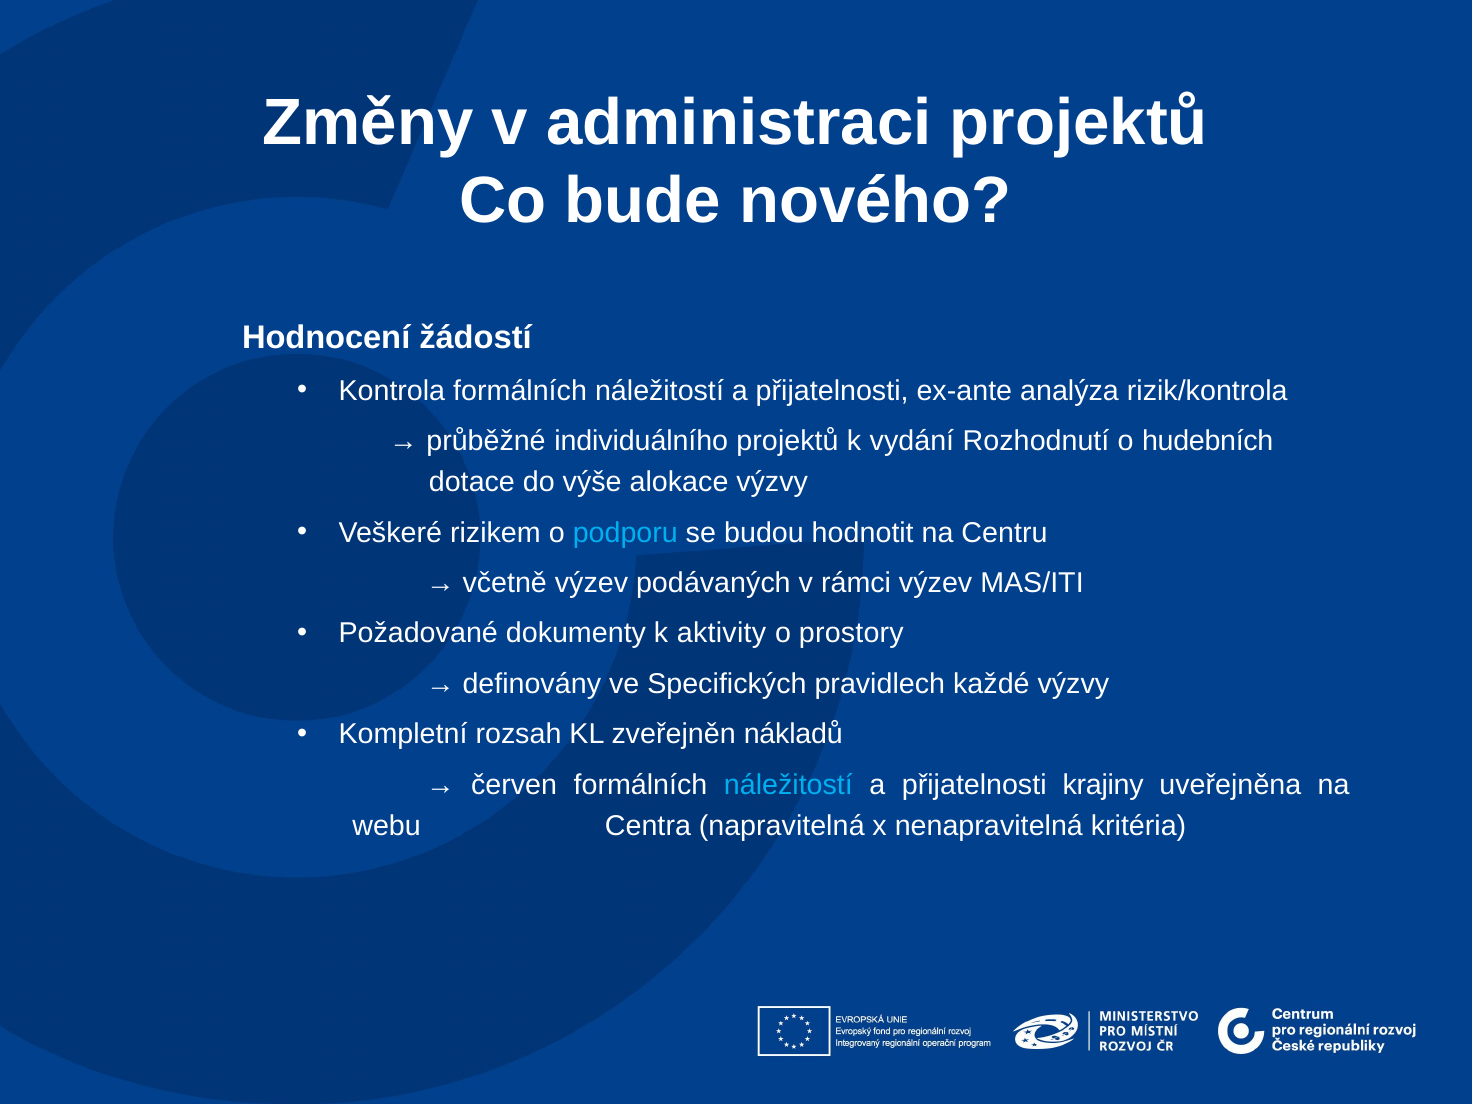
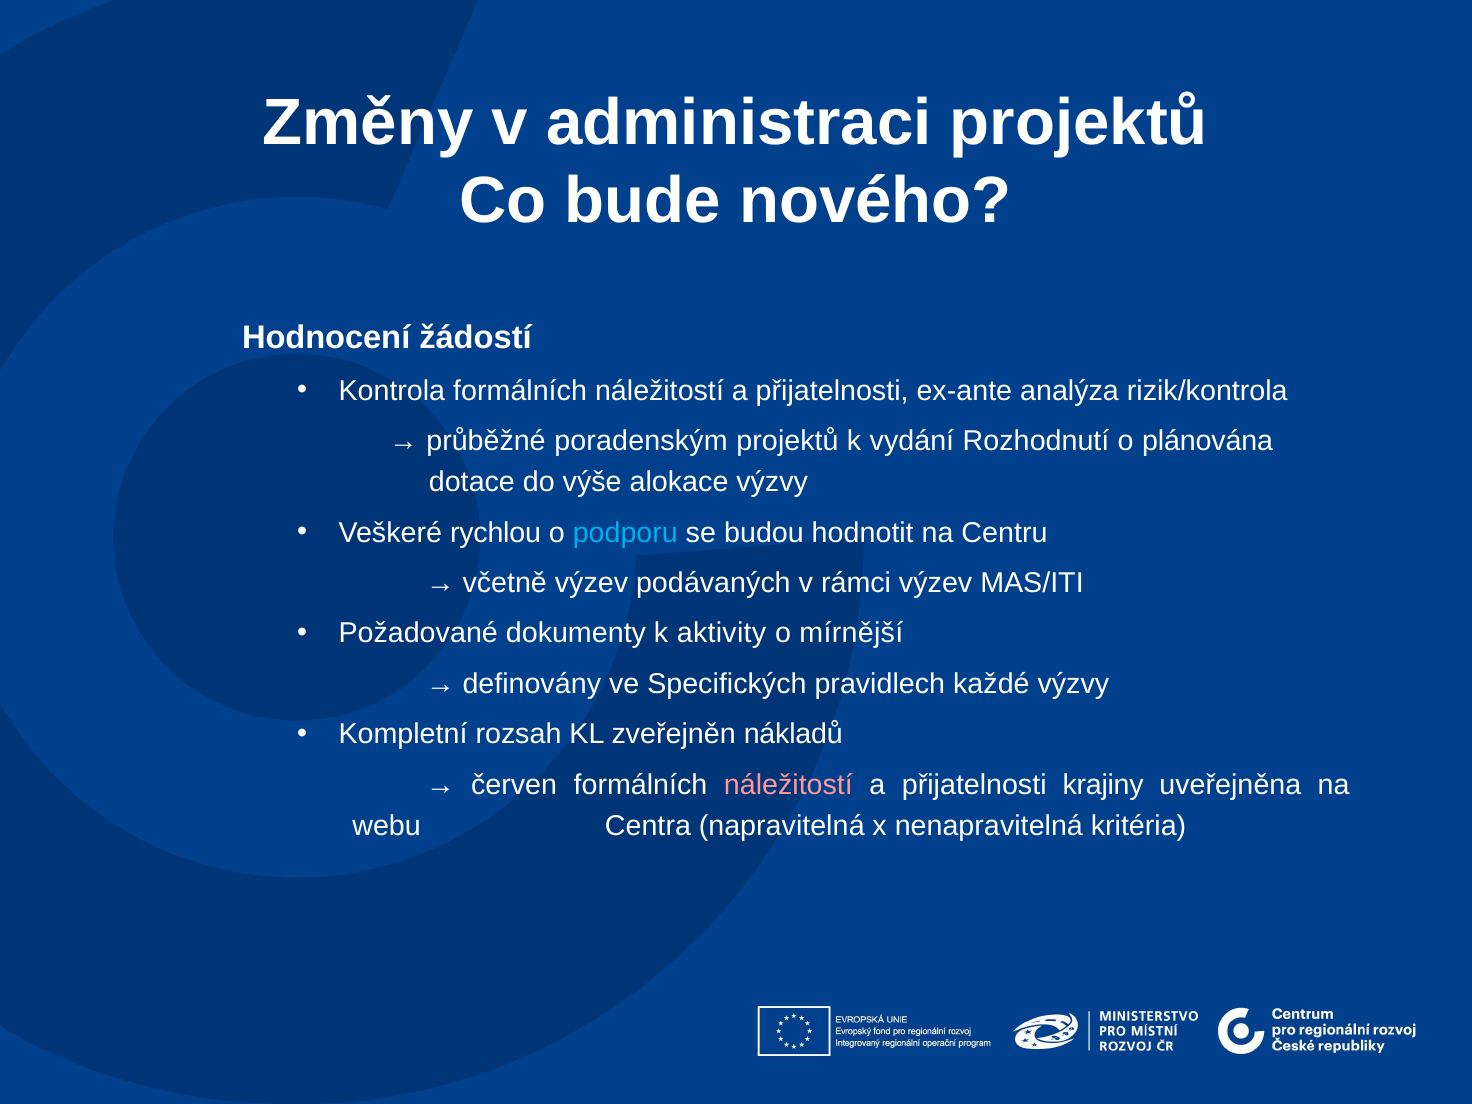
individuálního: individuálního -> poradenským (641, 441)
hudebních: hudebních -> plánována (1208, 441)
rizikem: rizikem -> rychlou (496, 533)
prostory: prostory -> mírnější (851, 633)
náležitostí colour: light blue -> pink (788, 785)
